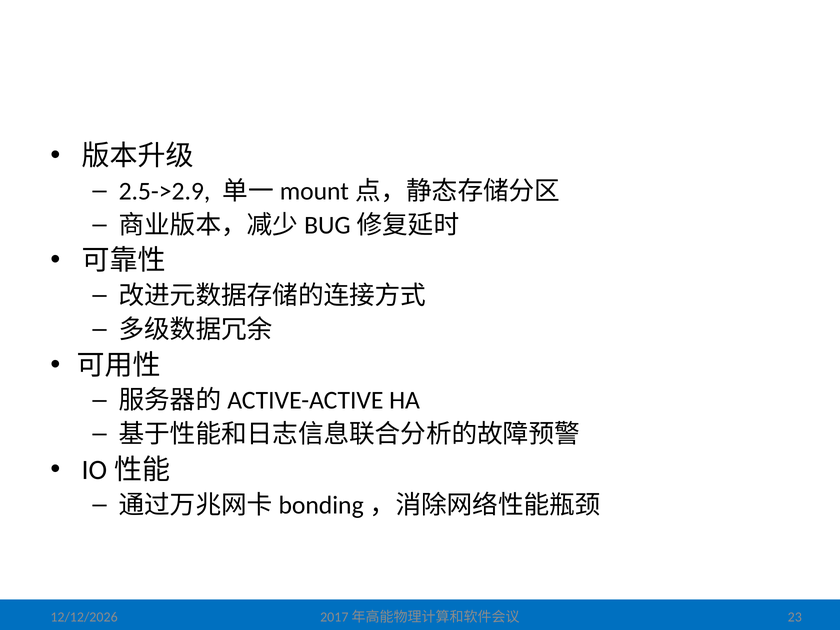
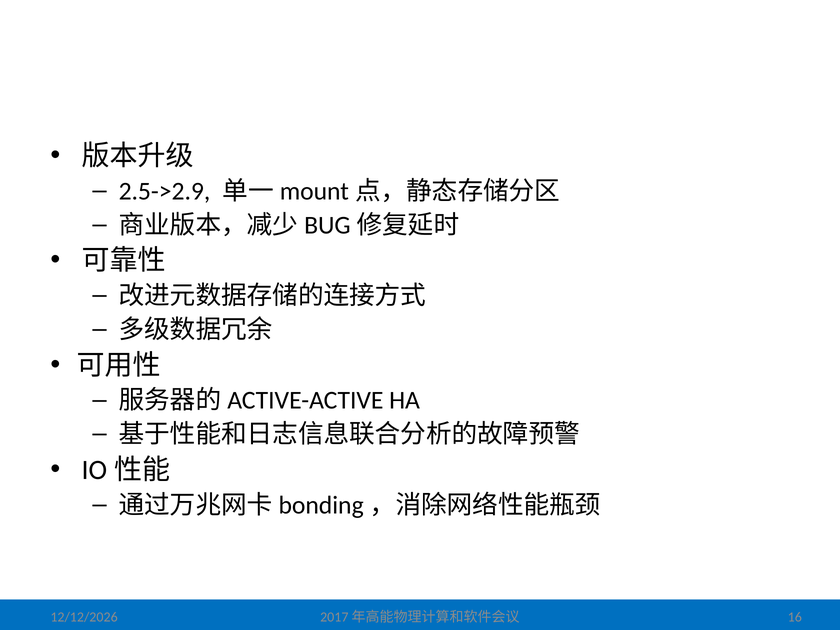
23: 23 -> 16 (795, 617)
